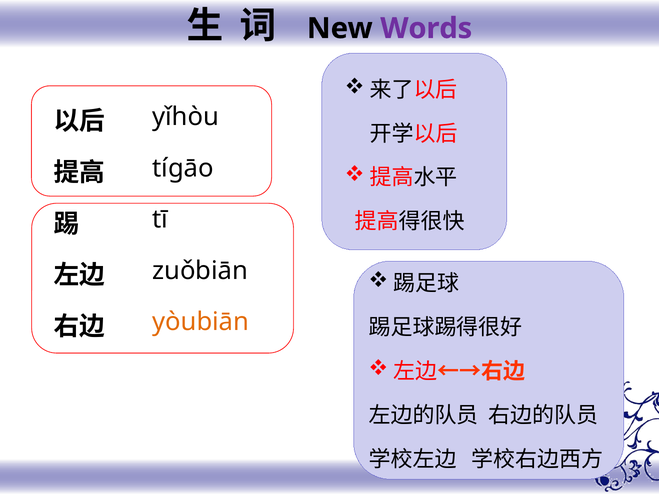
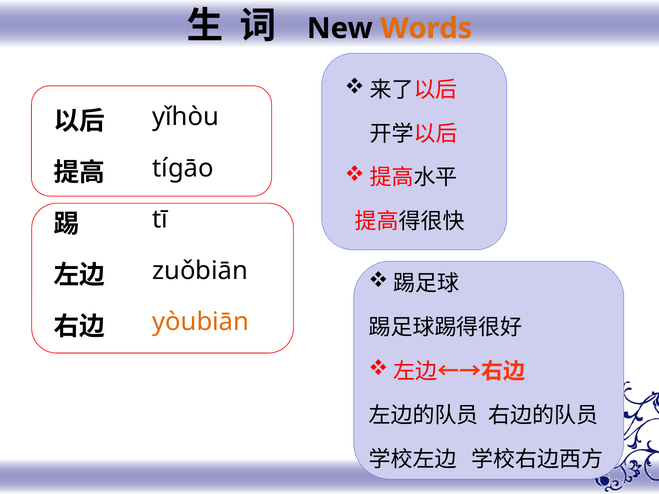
Words colour: purple -> orange (426, 28)
